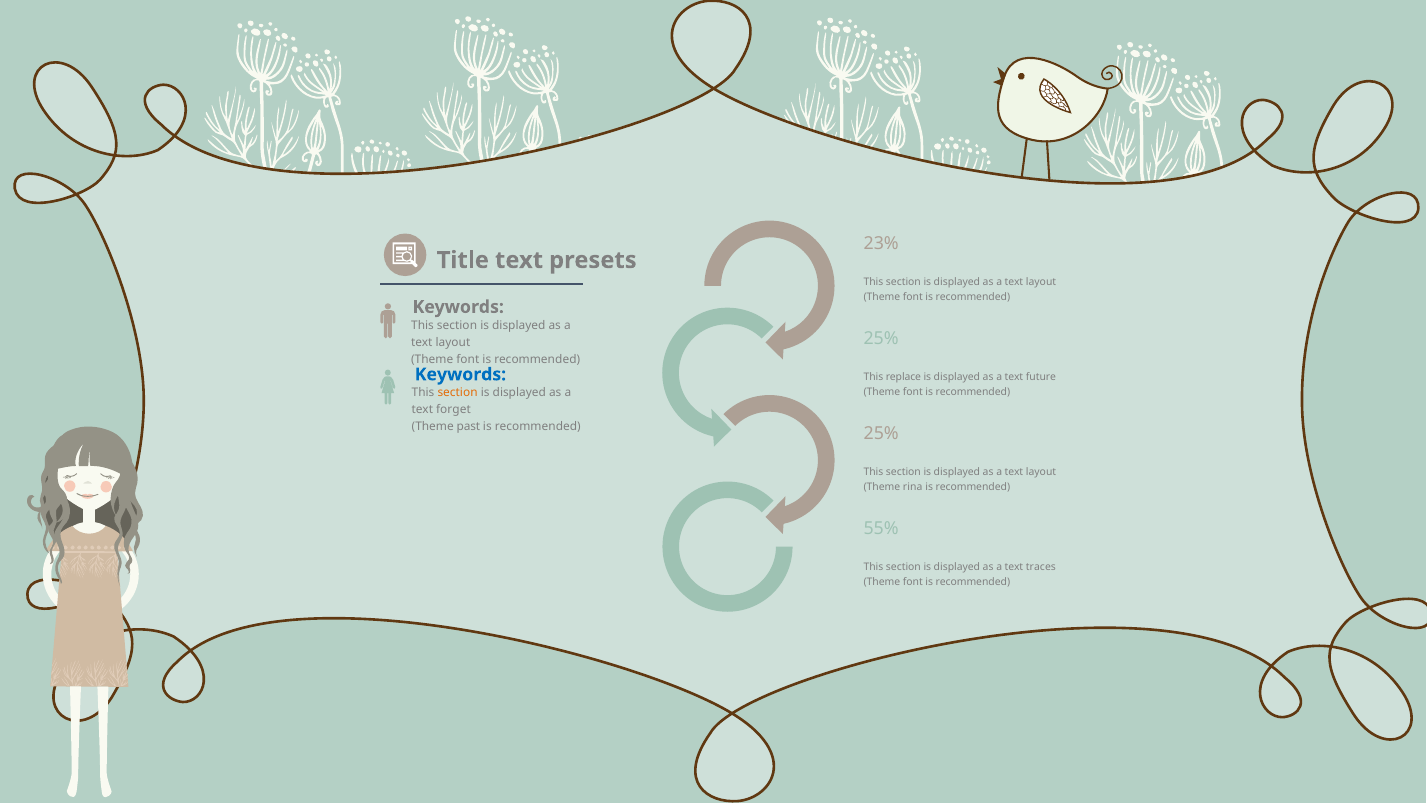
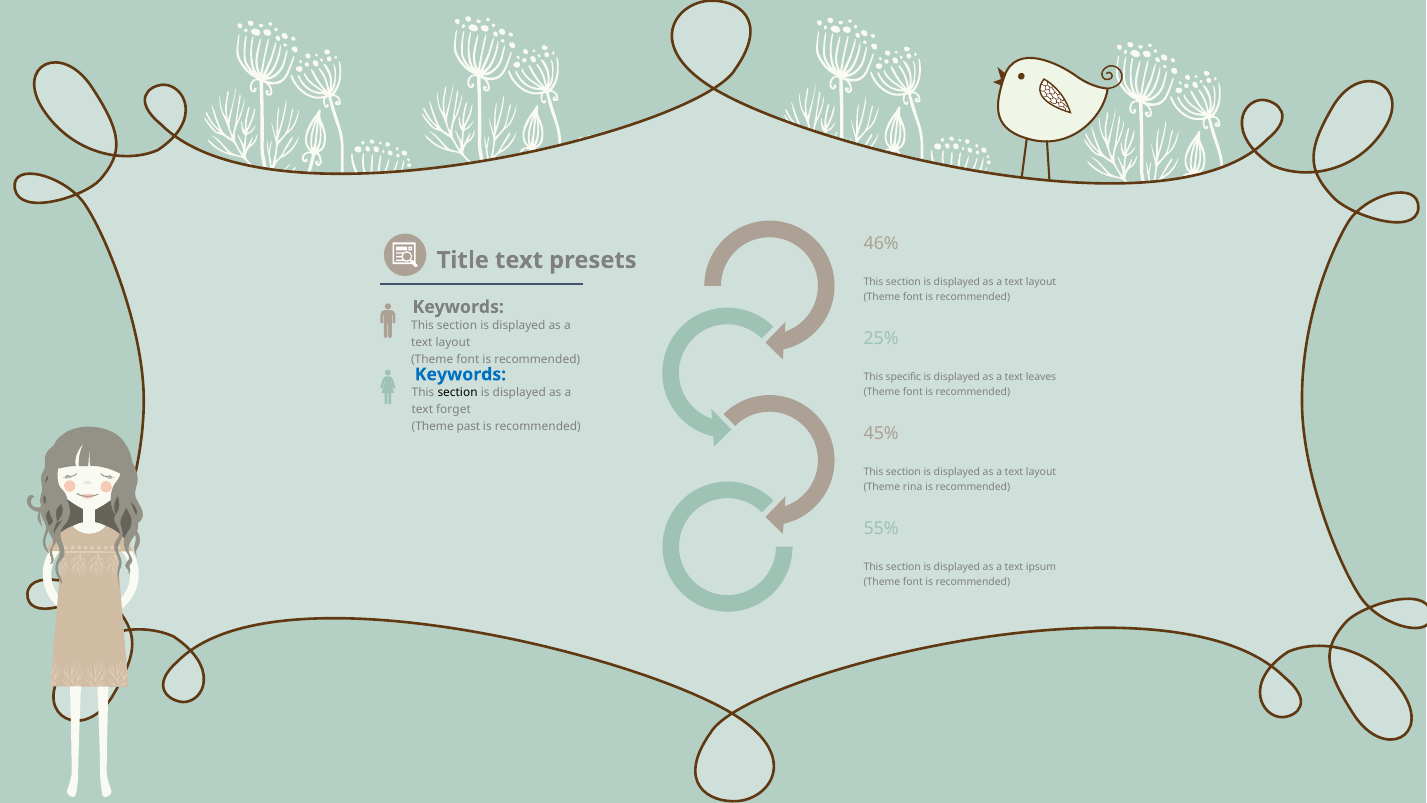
23%: 23% -> 46% (881, 244)
replace: replace -> specific (903, 377)
future: future -> leaves (1041, 377)
section colour: orange -> black (458, 393)
25%: 25% -> 45% (881, 434)
traces: traces -> ipsum (1041, 567)
